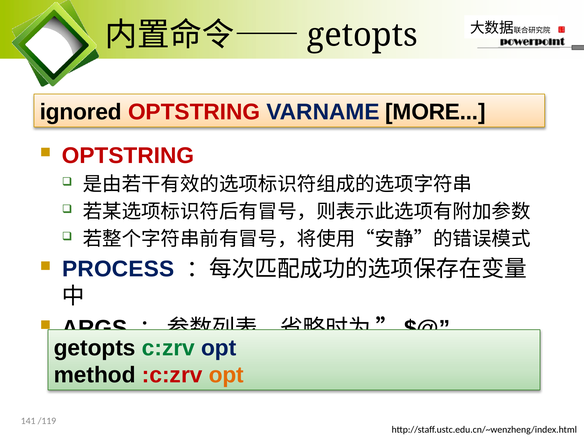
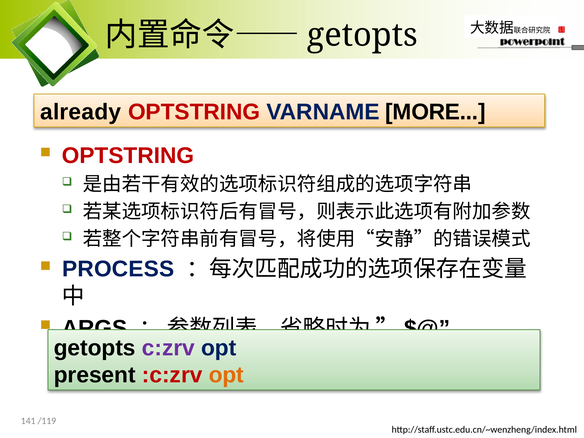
ignored: ignored -> already (81, 112)
c:zrv colour: green -> purple (168, 348)
method: method -> present (95, 375)
